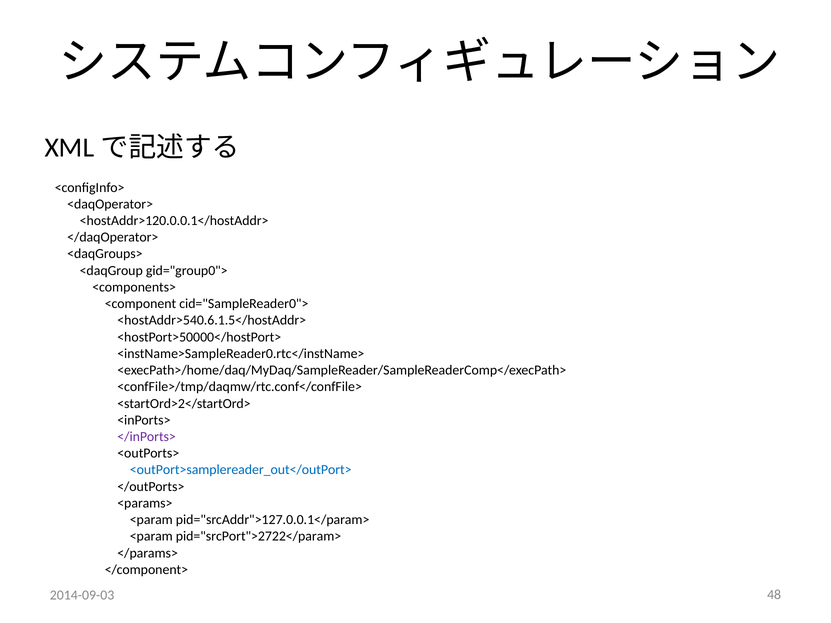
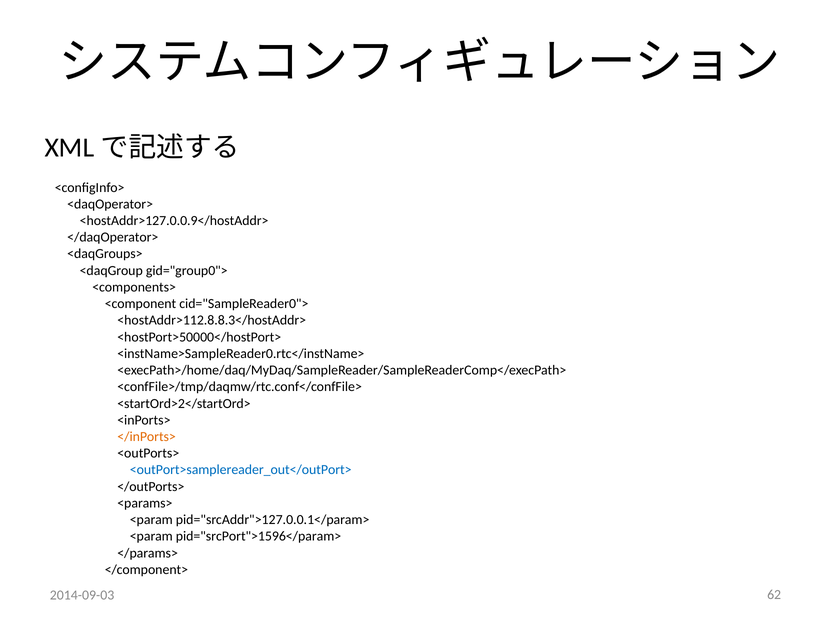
<hostAddr>120.0.0.1</hostAddr>: <hostAddr>120.0.0.1</hostAddr> -> <hostAddr>127.0.0.9</hostAddr> (174, 221)
<hostAddr>540.6.1.5</hostAddr>: <hostAddr>540.6.1.5</hostAddr> -> <hostAddr>112.8.8.3</hostAddr> (212, 321)
</inPorts> colour: purple -> orange (147, 437)
pid="srcPort">2722</param>: pid="srcPort">2722</param> -> pid="srcPort">1596</param> (259, 537)
48: 48 -> 62 (774, 595)
